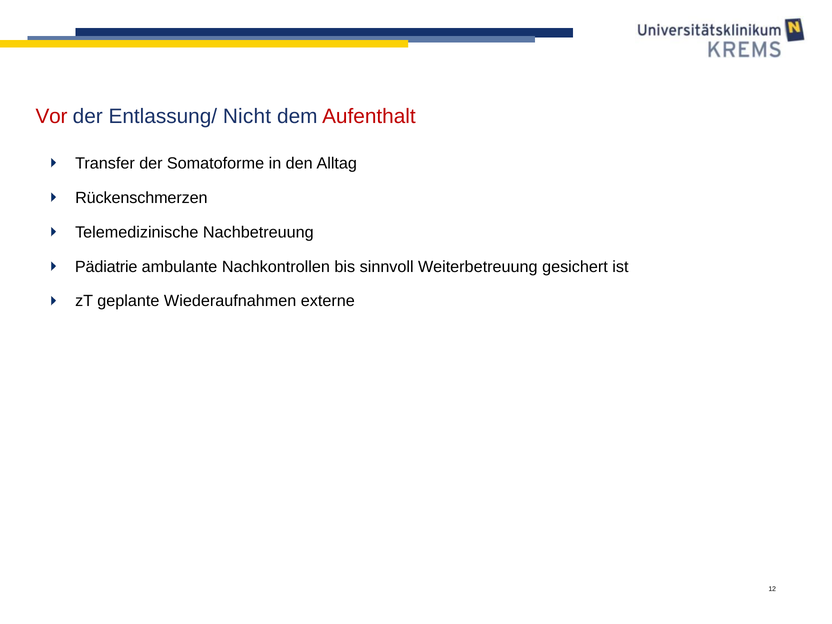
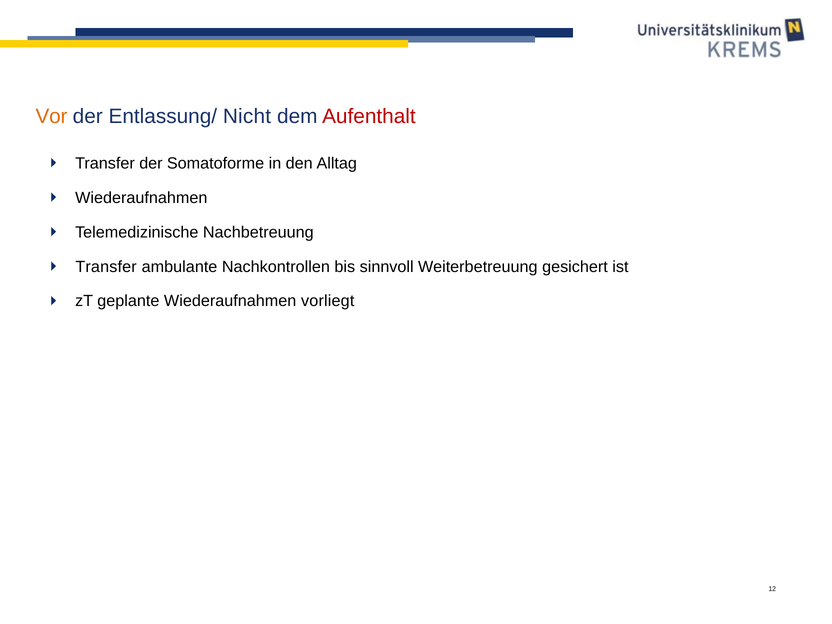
Vor colour: red -> orange (52, 116)
Rückenschmerzen: Rückenschmerzen -> Wiederaufnahmen (141, 198)
Pädiatrie: Pädiatrie -> Transfer (106, 267)
externe: externe -> vorliegt (328, 301)
